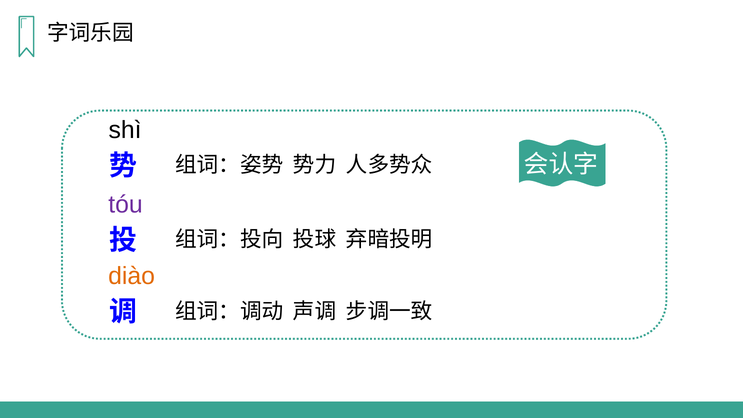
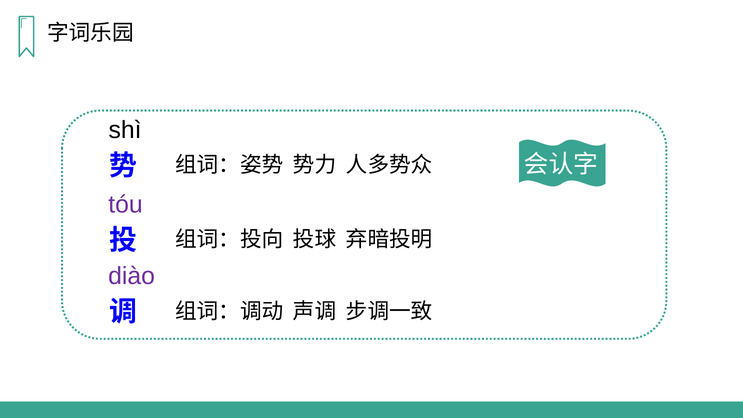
diào colour: orange -> purple (132, 276)
